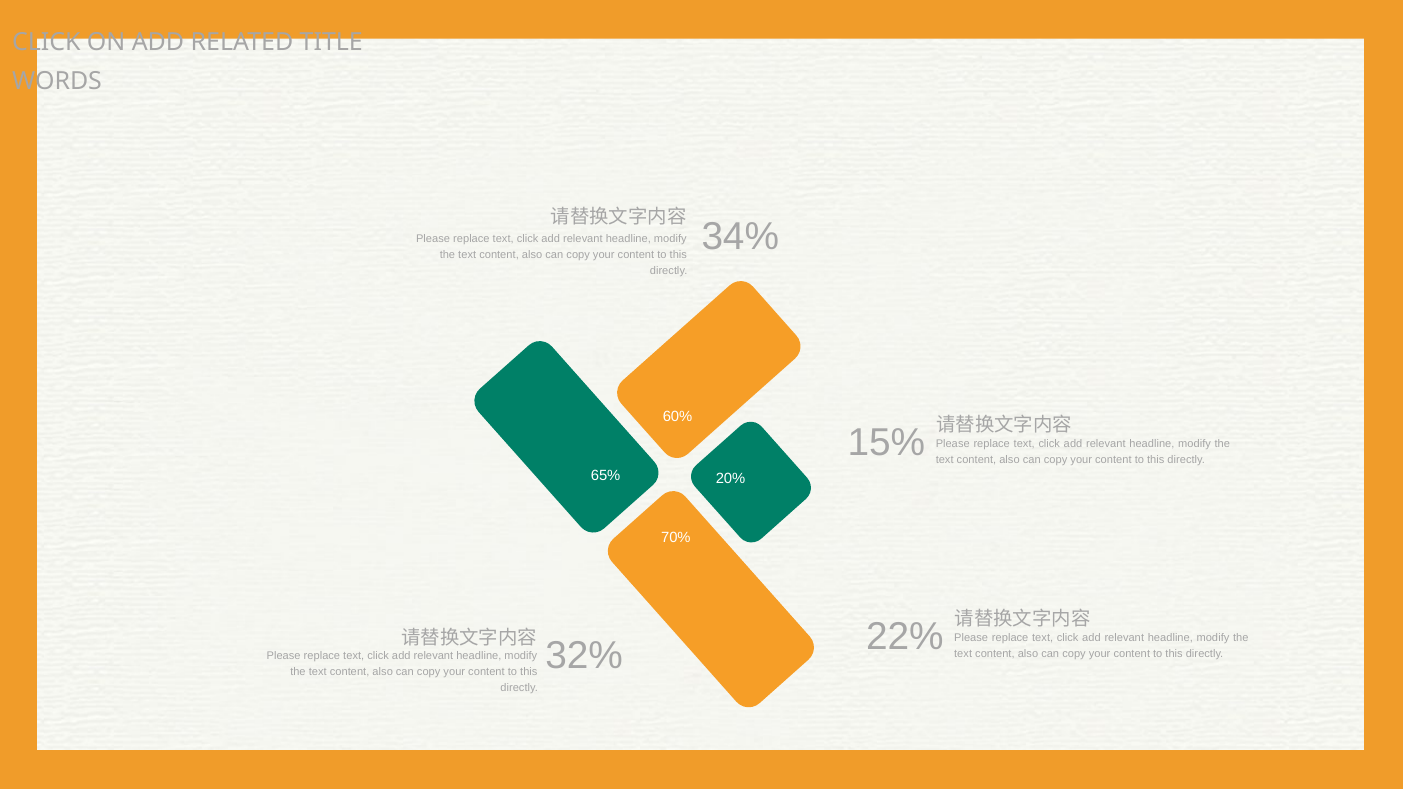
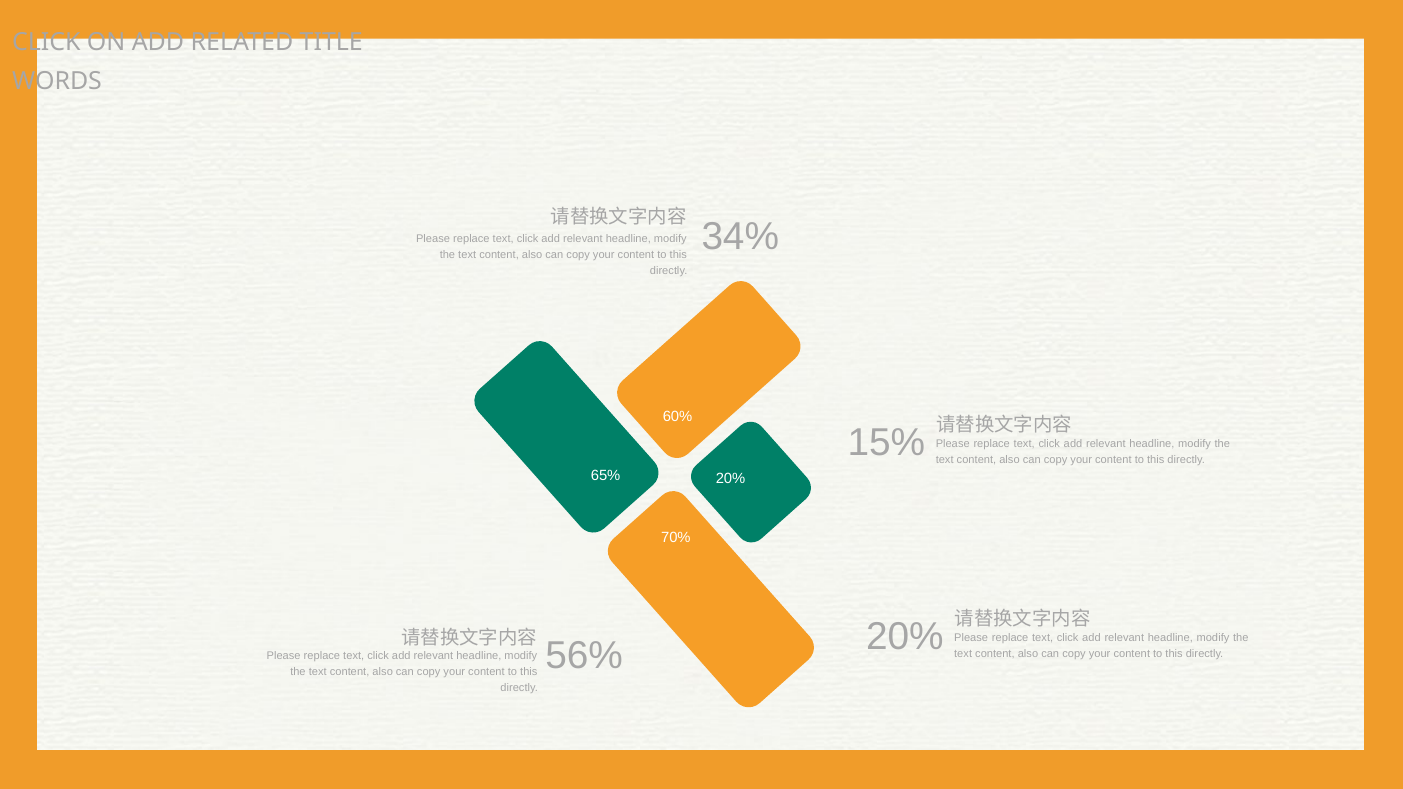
22%: 22% -> 20% (905, 637)
32%: 32% -> 56% (584, 656)
